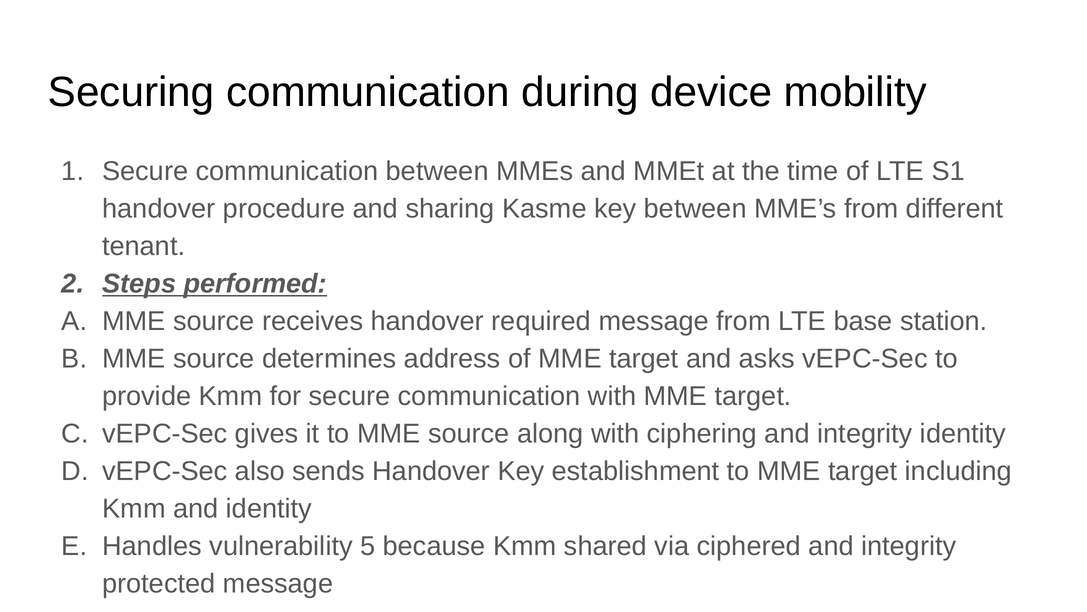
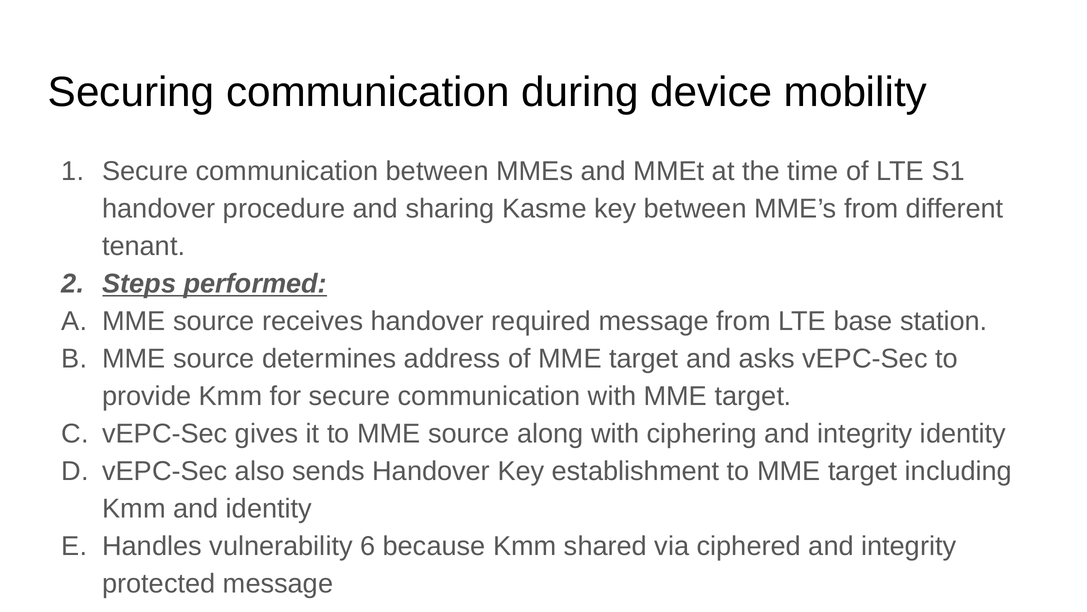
5: 5 -> 6 (368, 546)
